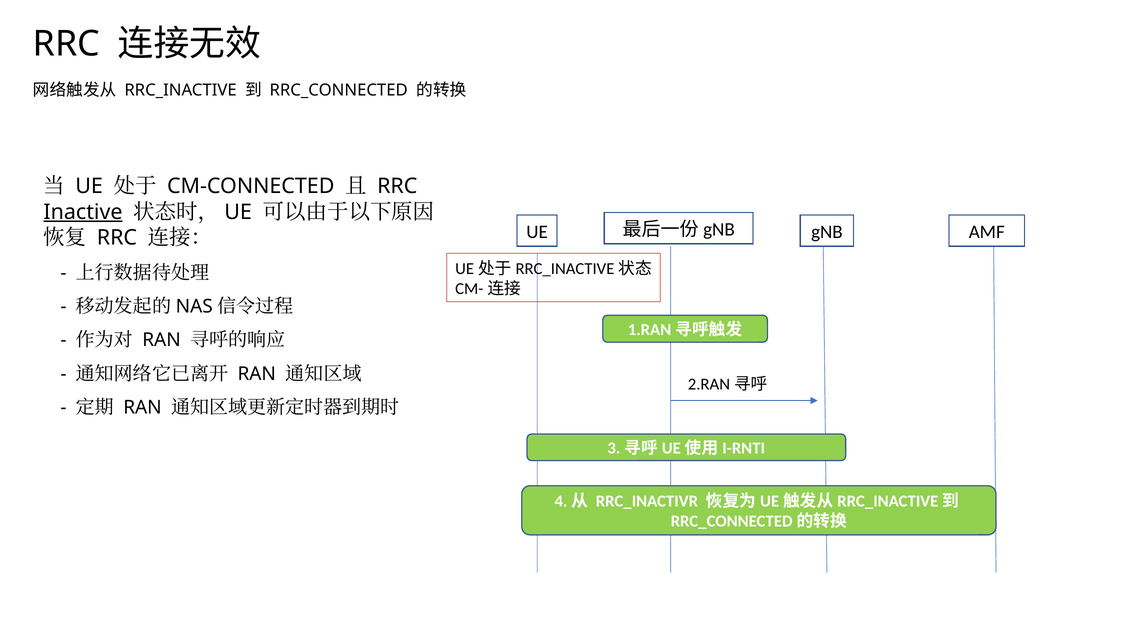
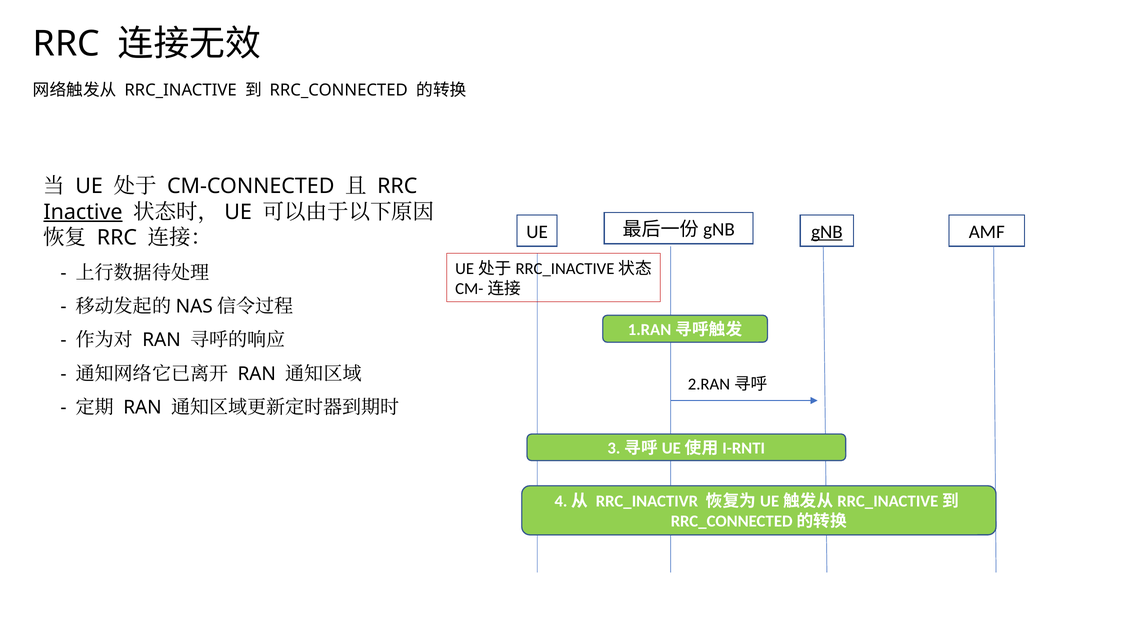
gNB underline: none -> present (827, 232)
